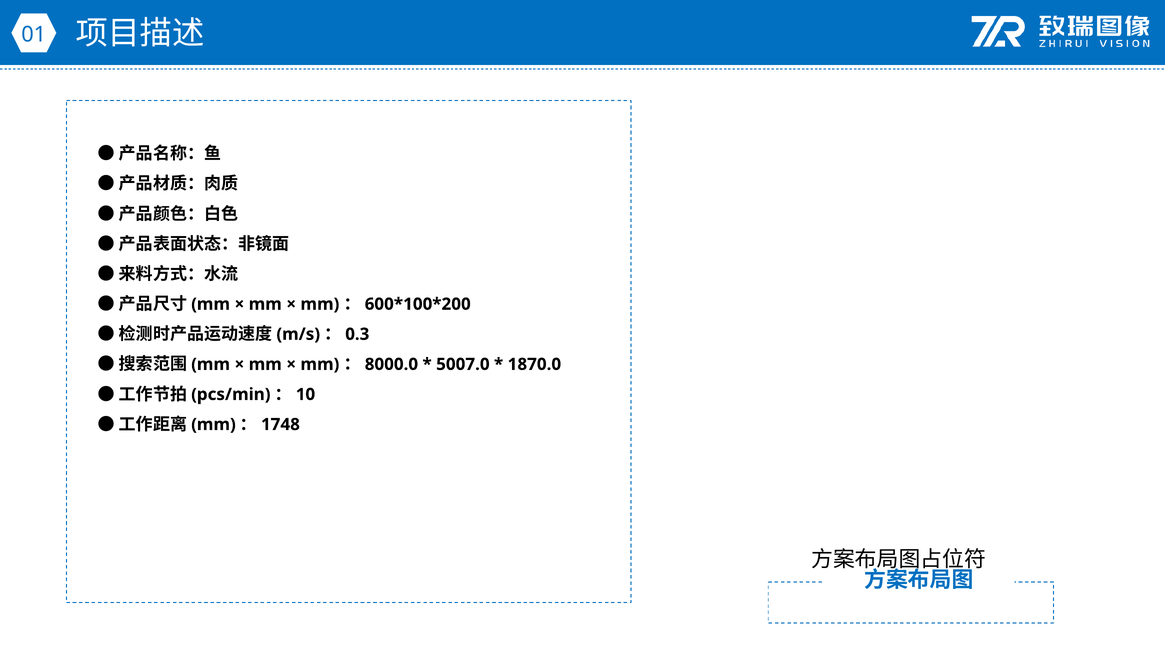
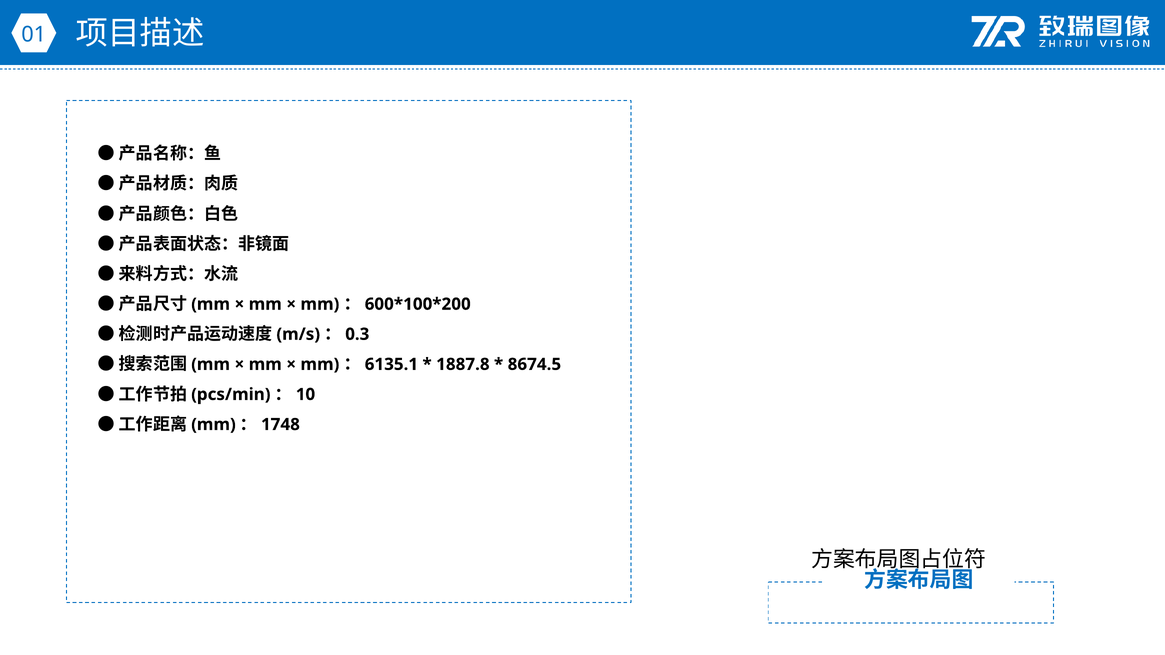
8000.0: 8000.0 -> 6135.1 (391, 364)
5007.0: 5007.0 -> 1887.8 (463, 364)
1870.0: 1870.0 -> 8674.5 (534, 364)
